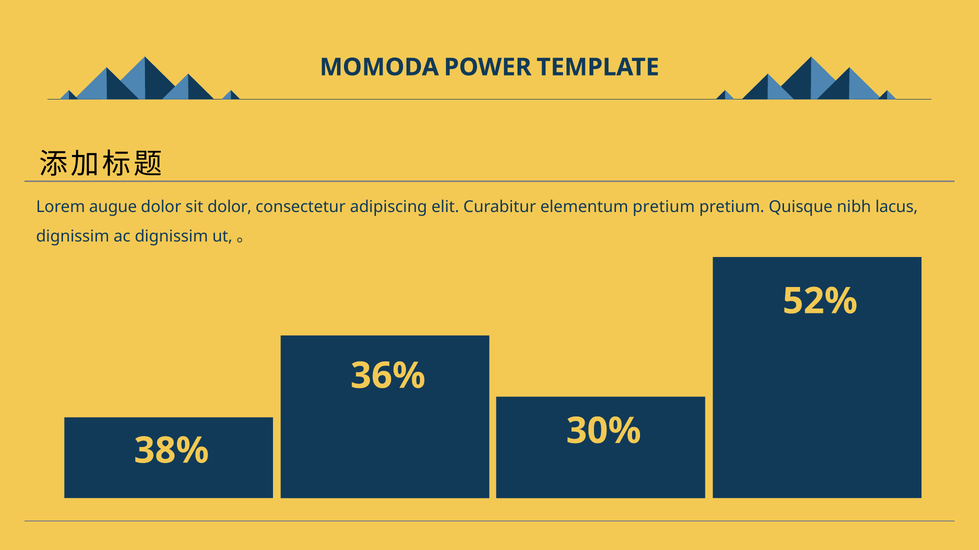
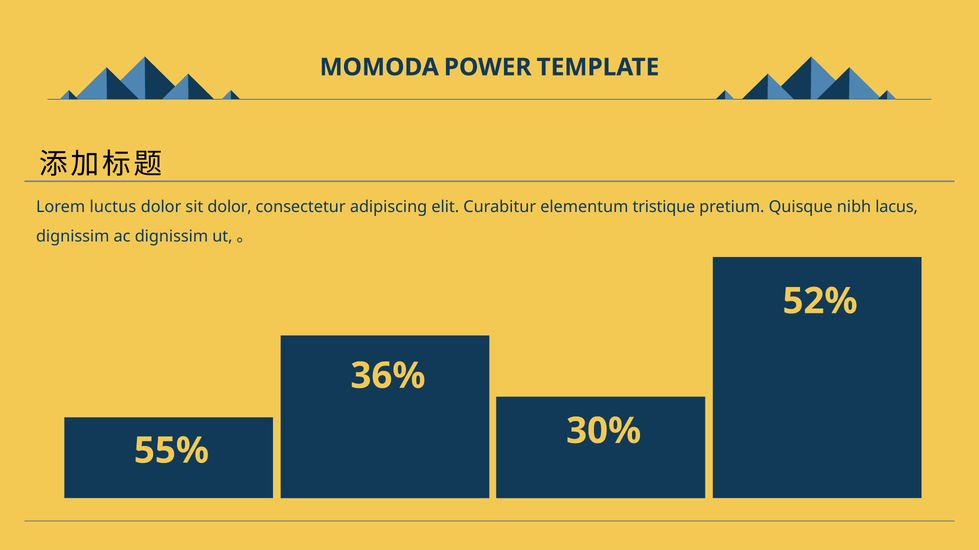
augue: augue -> luctus (113, 207)
elementum pretium: pretium -> tristique (664, 207)
38%: 38% -> 55% (171, 451)
